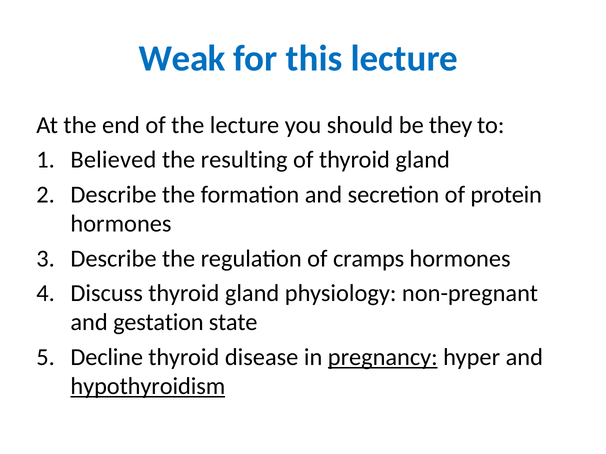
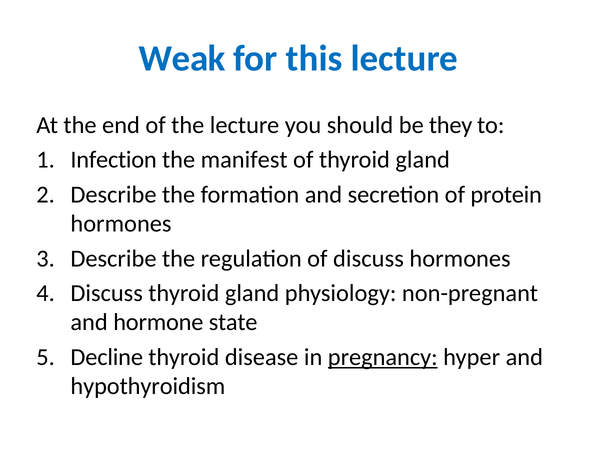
Believed: Believed -> Infection (114, 160)
resulting: resulting -> manifest (244, 160)
of cramps: cramps -> discuss (368, 259)
gestation: gestation -> hormone (158, 323)
hypothyroidism underline: present -> none (148, 387)
